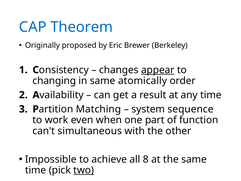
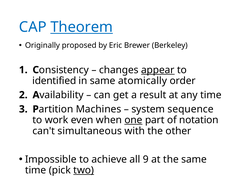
Theorem underline: none -> present (82, 27)
changing: changing -> identified (54, 81)
Matching: Matching -> Machines (99, 109)
one underline: none -> present (133, 120)
function: function -> notation (199, 120)
8: 8 -> 9 (146, 159)
